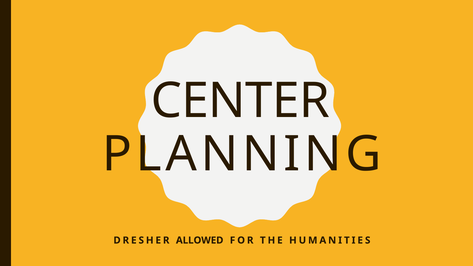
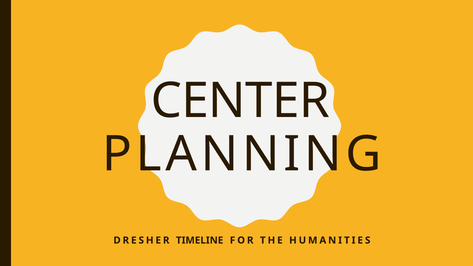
ALLOWED: ALLOWED -> TIMELINE (200, 240)
